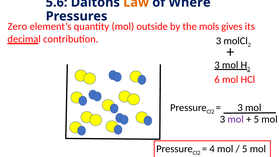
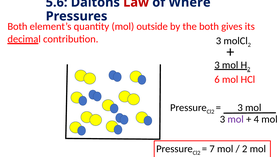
Law colour: orange -> red (136, 2)
Zero: Zero -> Both (17, 27)
the mols: mols -> both (209, 27)
5: 5 -> 4 (256, 119)
4: 4 -> 7 (212, 149)
5: 5 -> 2 (245, 149)
